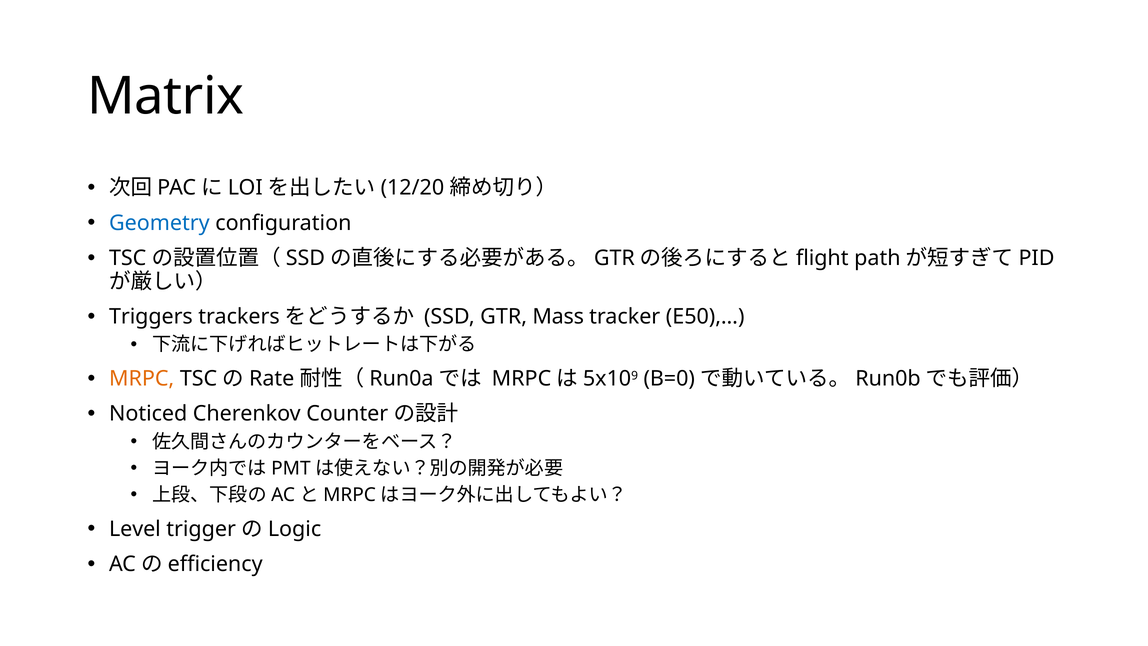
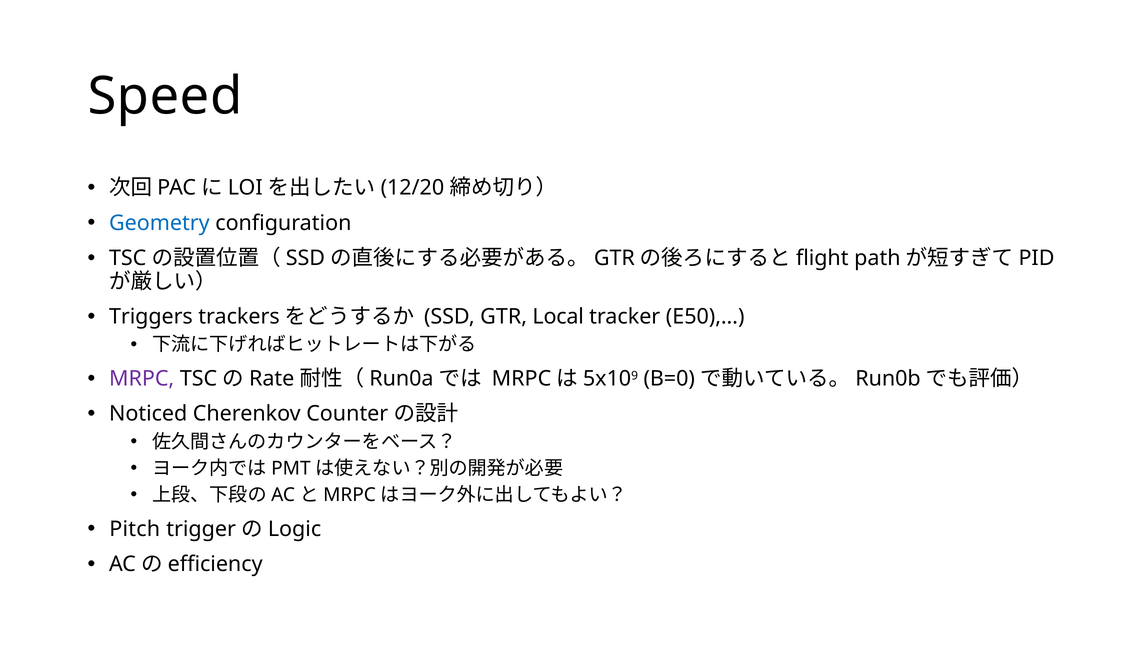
Matrix: Matrix -> Speed (165, 96)
Mass: Mass -> Local (558, 317)
MRPC colour: orange -> purple (142, 378)
Level: Level -> Pitch (135, 529)
